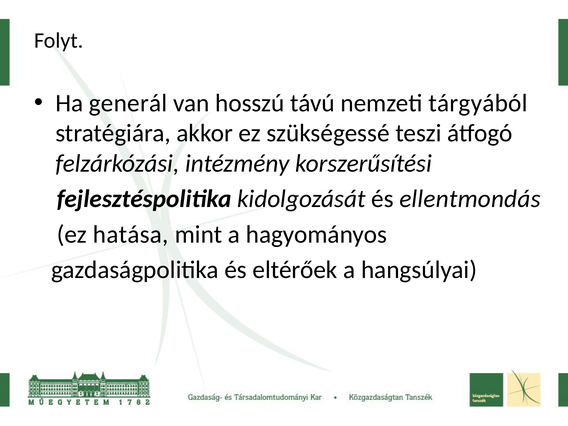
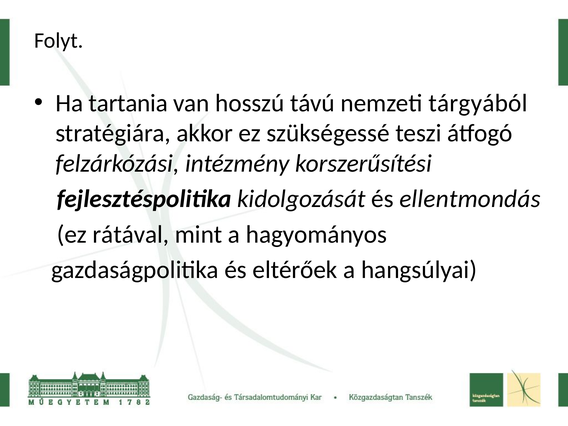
generál: generál -> tartania (128, 103)
hatása: hatása -> rátával (131, 234)
